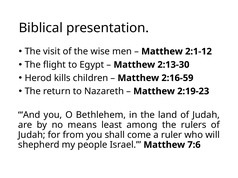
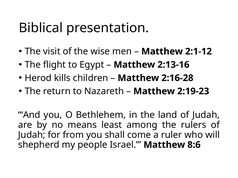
2:13-30: 2:13-30 -> 2:13-16 (173, 65)
2:16-59: 2:16-59 -> 2:16-28 (177, 78)
7:6: 7:6 -> 8:6 (194, 145)
